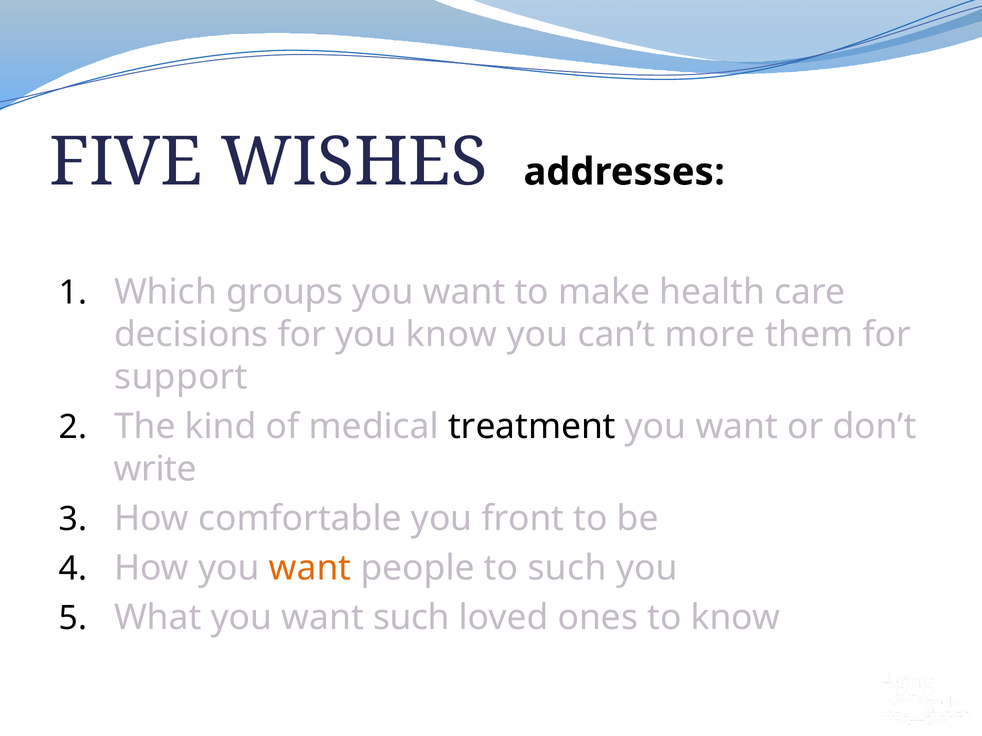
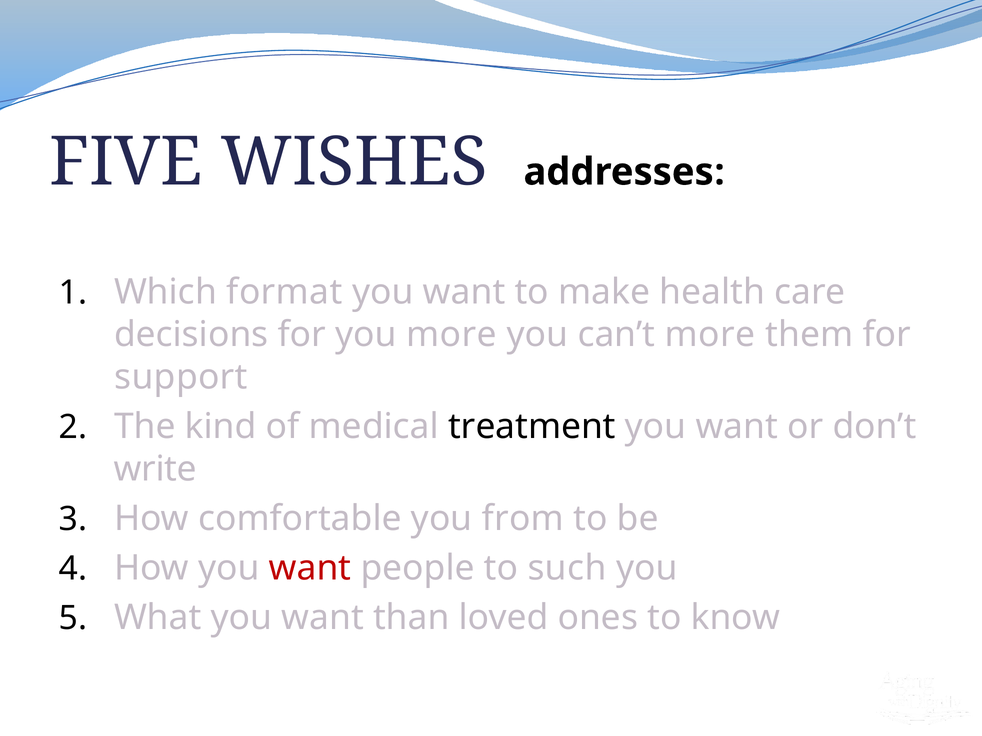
groups: groups -> format (284, 292)
you know: know -> more (452, 335)
front: front -> from (523, 519)
want colour: orange -> red (310, 569)
want such: such -> than (411, 618)
